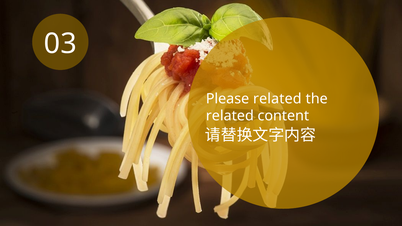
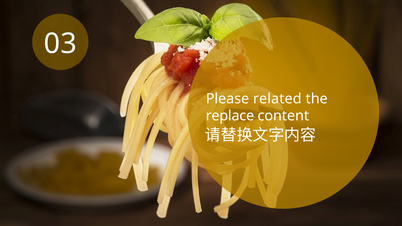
related: related -> replace (230, 116)
